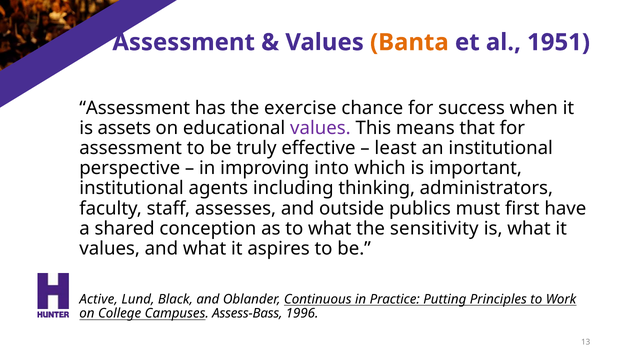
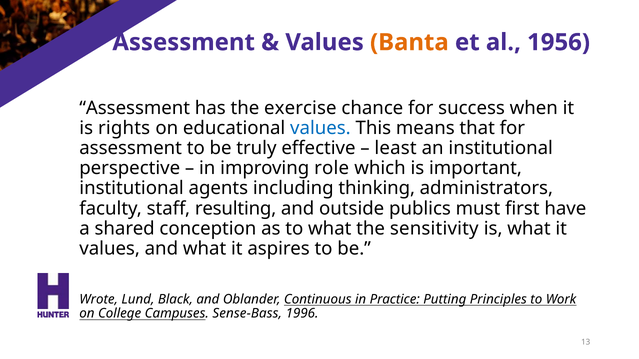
1951: 1951 -> 1956 (559, 42)
assets: assets -> rights (124, 128)
values colour: purple -> blue (320, 128)
into: into -> role (332, 168)
assesses: assesses -> resulting (236, 209)
Active: Active -> Wrote (99, 300)
Assess-Bass: Assess-Bass -> Sense-Bass (247, 314)
